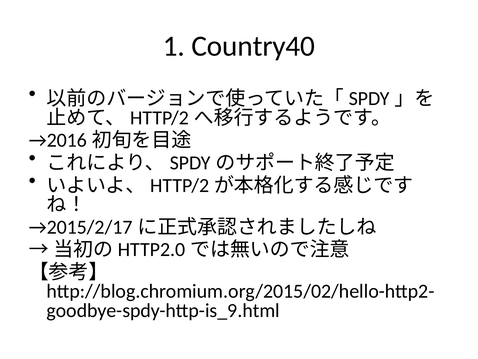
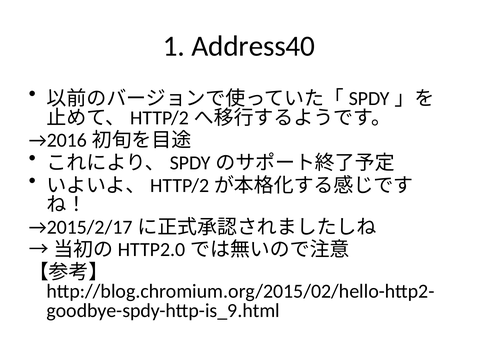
Country40: Country40 -> Address40 (253, 46)
